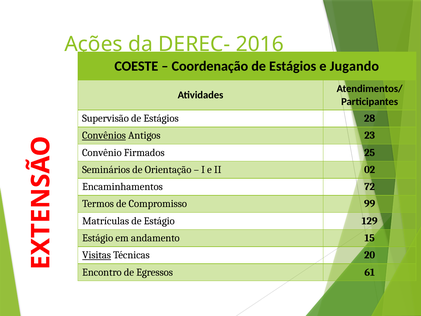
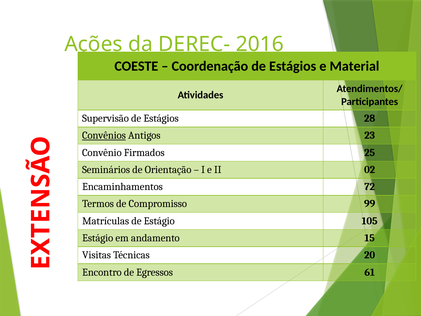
Jugando: Jugando -> Material (355, 66)
129: 129 -> 105 (370, 221)
Visitas underline: present -> none (97, 255)
